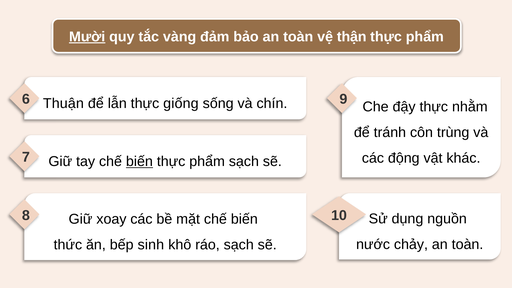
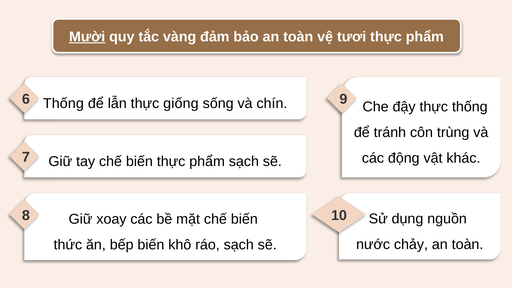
thận: thận -> tươi (352, 37)
Thuận: Thuận -> Thống (63, 103)
thực nhằm: nhằm -> thống (470, 107)
biến underline: present -> none (139, 162)
bếp sinh: sinh -> biến (151, 245)
